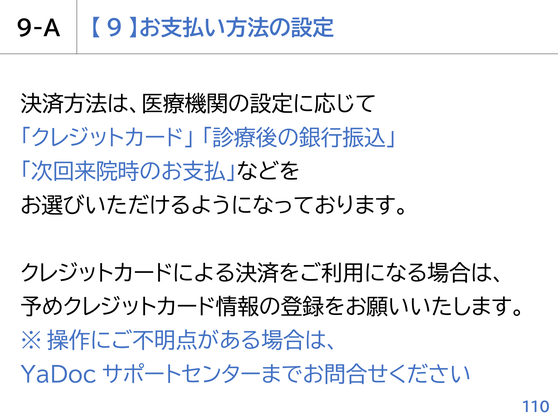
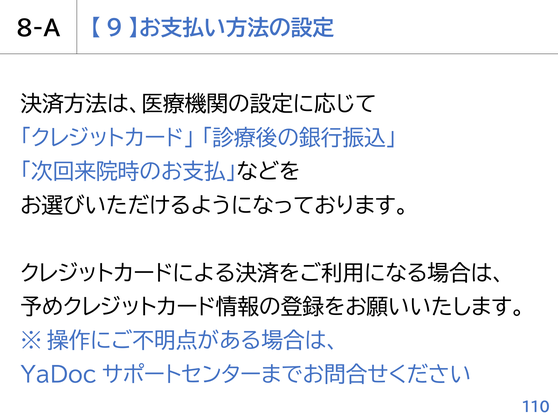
9-A: 9-A -> 8-A (38, 29)
